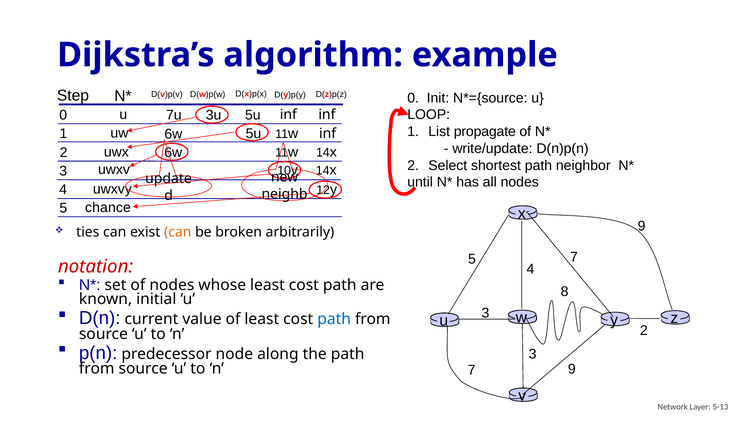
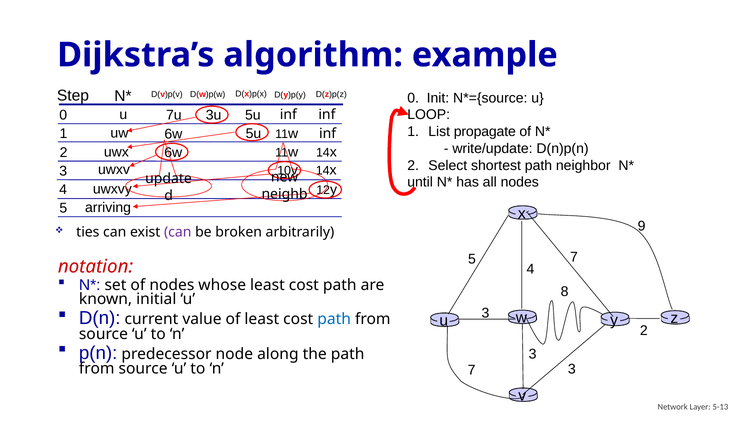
chance: chance -> arriving (108, 207)
can colour: orange -> purple (178, 232)
9: 9 -> 3 (572, 369)
